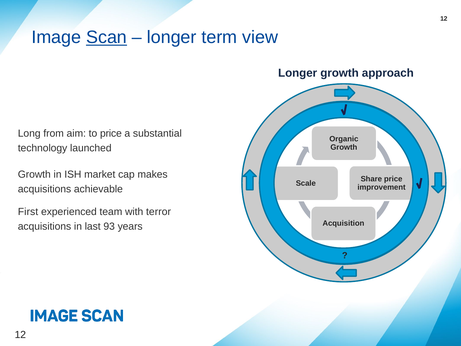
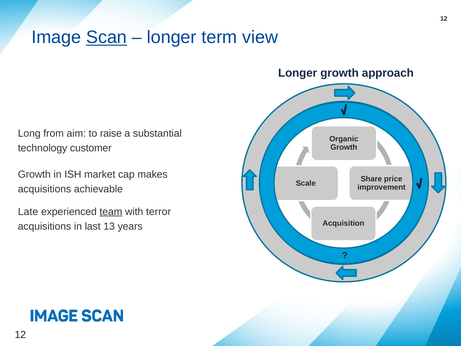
to price: price -> raise (111, 133)
launched: launched -> customer (91, 148)
First: First -> Late (28, 211)
team underline: none -> present (111, 211)
93: 93 -> 13 (109, 226)
